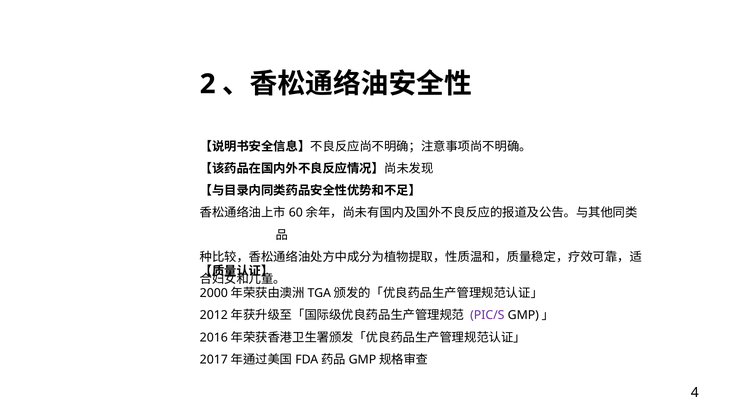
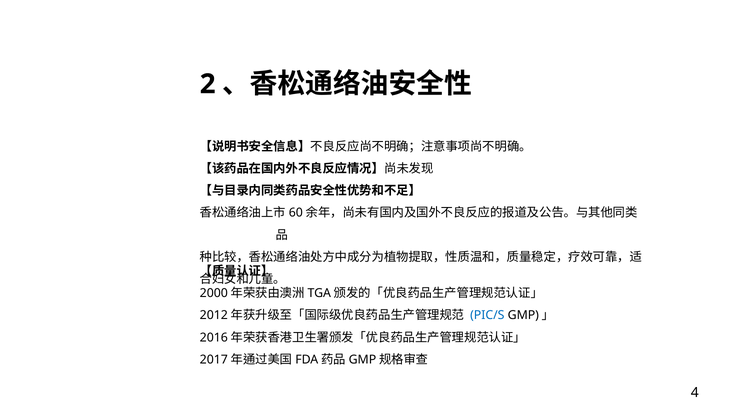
PIC/S colour: purple -> blue (487, 316)
